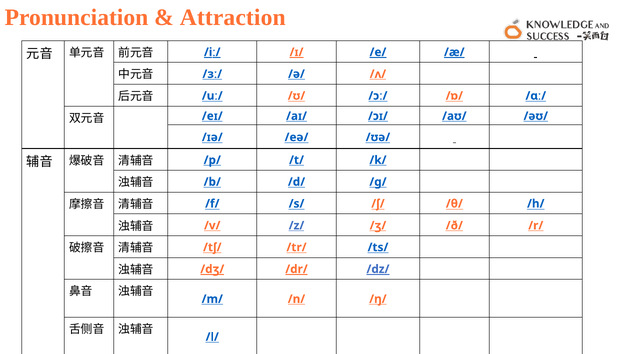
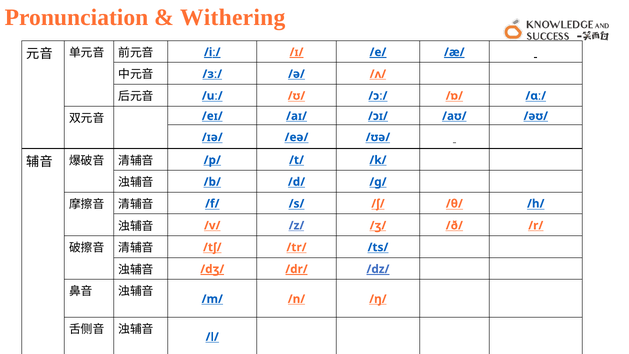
Attraction: Attraction -> Withering (233, 17)
